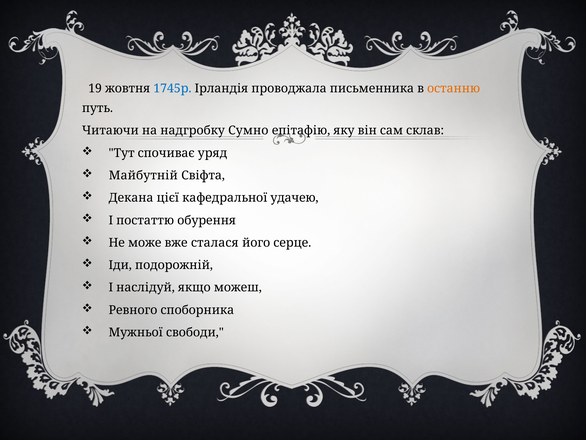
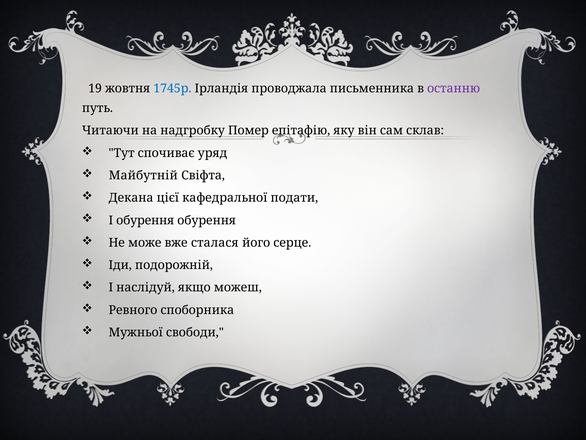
останню colour: orange -> purple (454, 88)
Сумно: Сумно -> Помер (248, 130)
удачею: удачею -> подати (294, 198)
І постаттю: постаттю -> обурення (145, 220)
